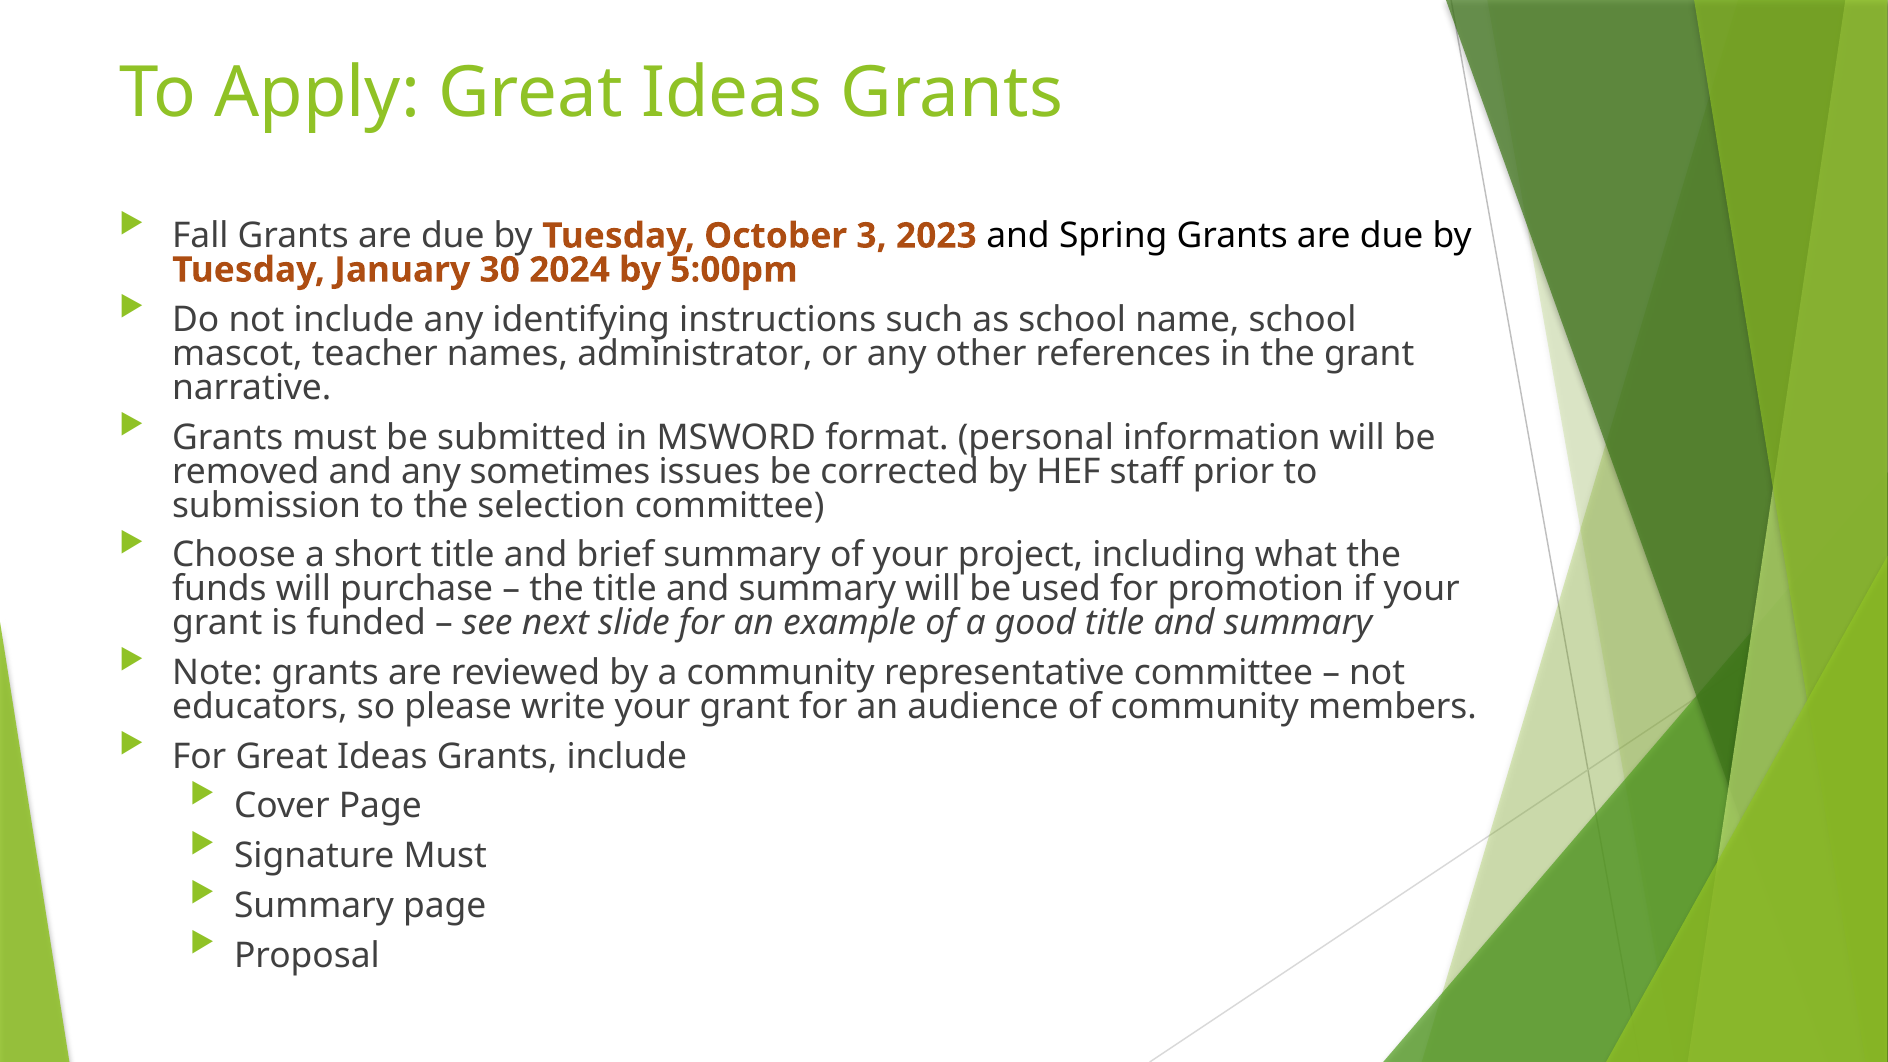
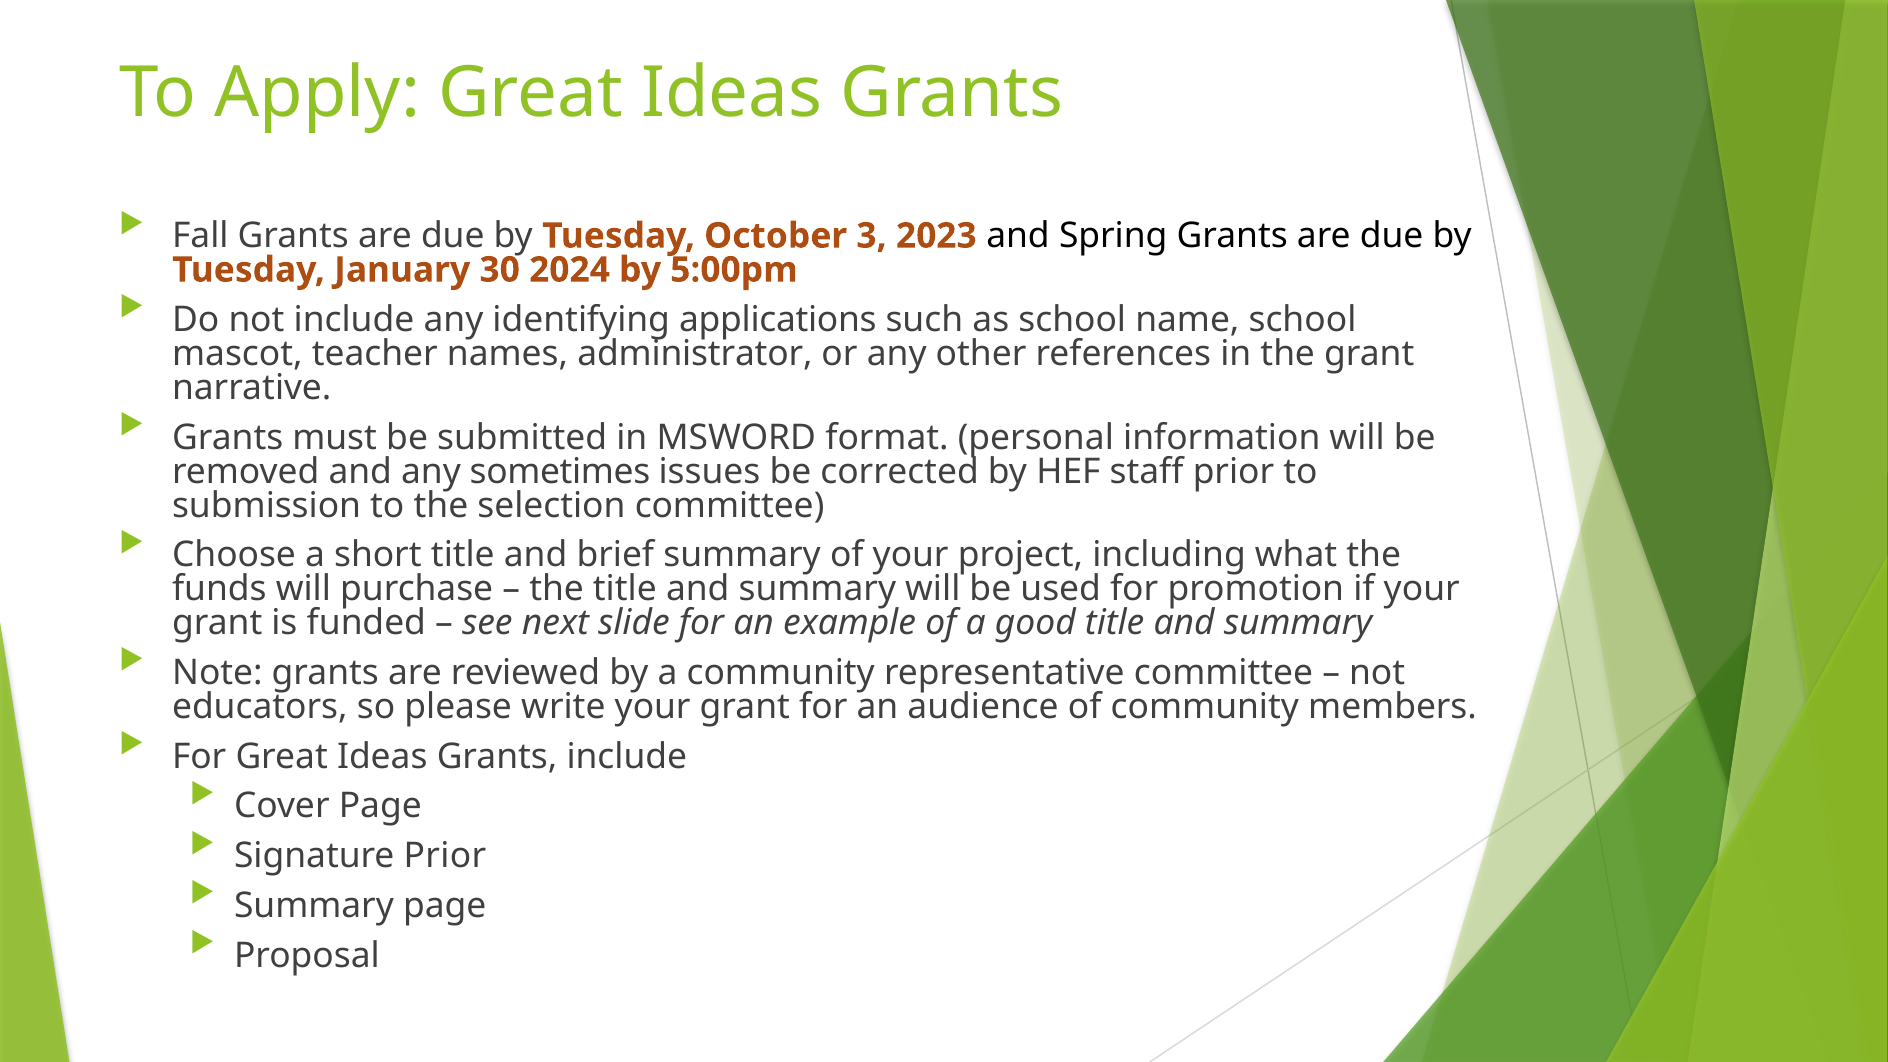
instructions: instructions -> applications (778, 320)
Signature Must: Must -> Prior (445, 856)
